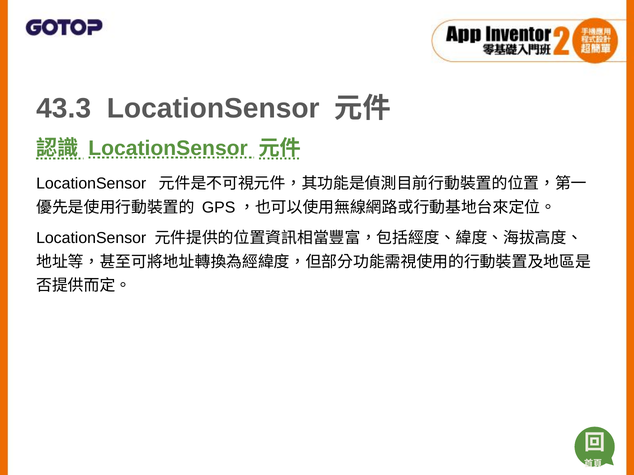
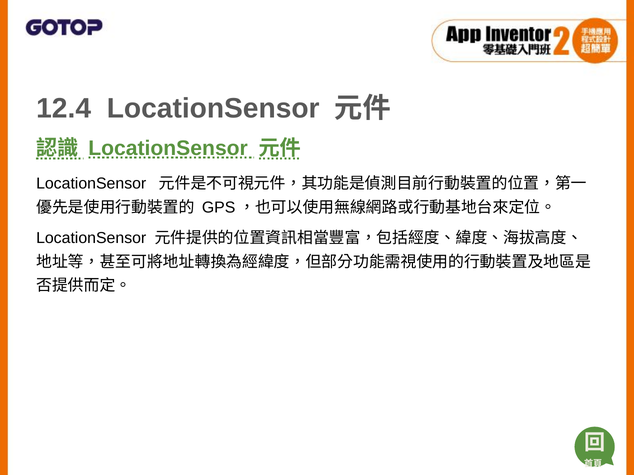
43.3: 43.3 -> 12.4 (64, 109)
